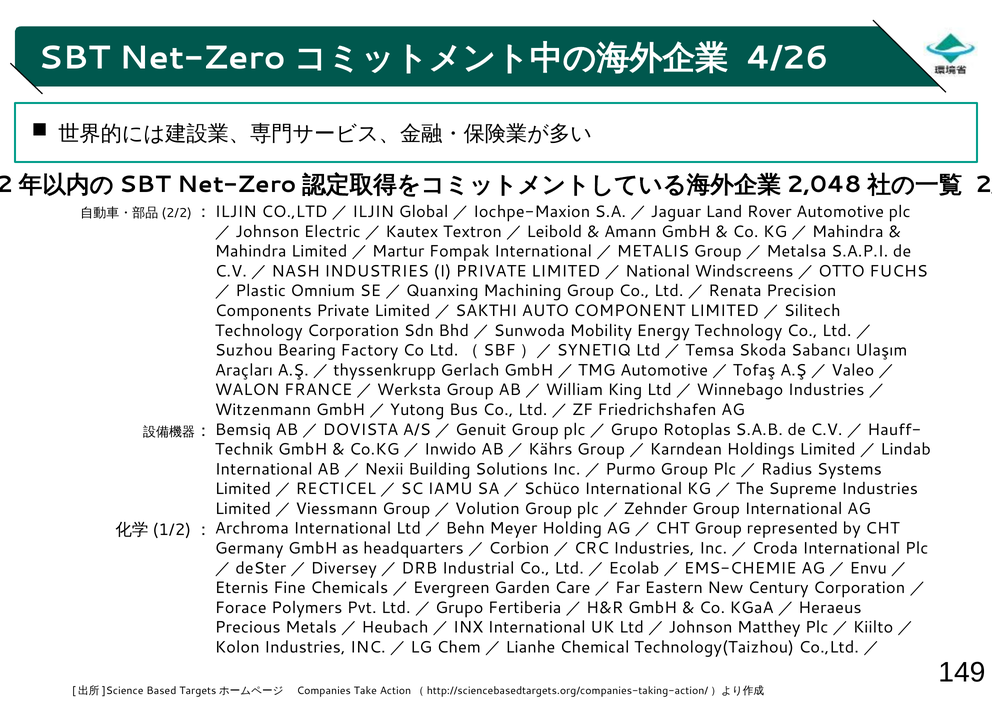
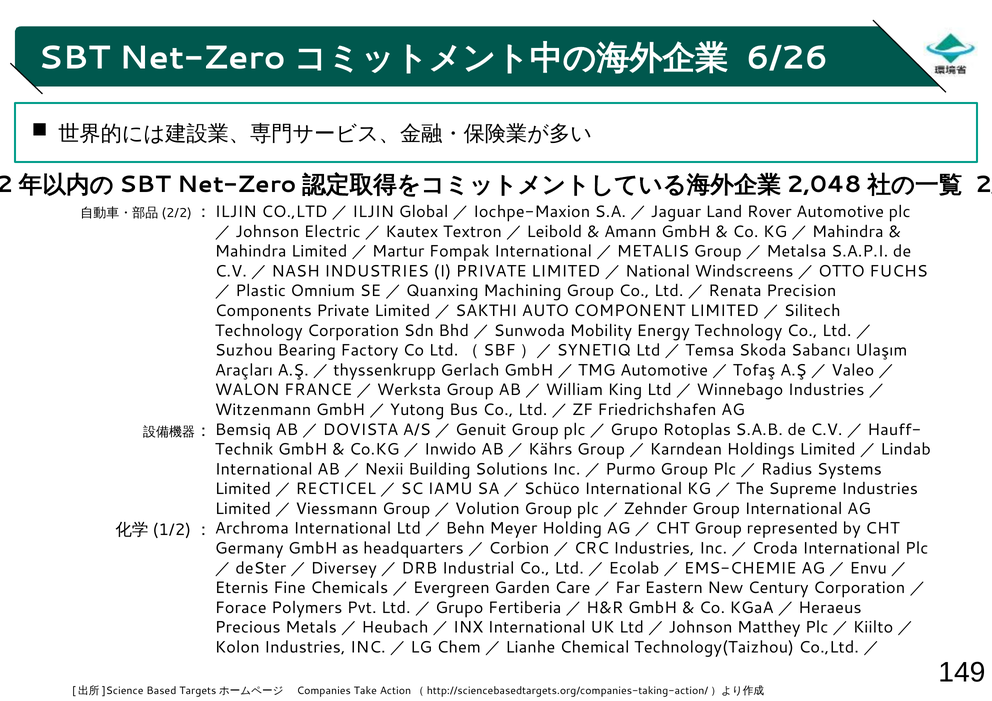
4/26: 4/26 -> 6/26 (787, 58)
